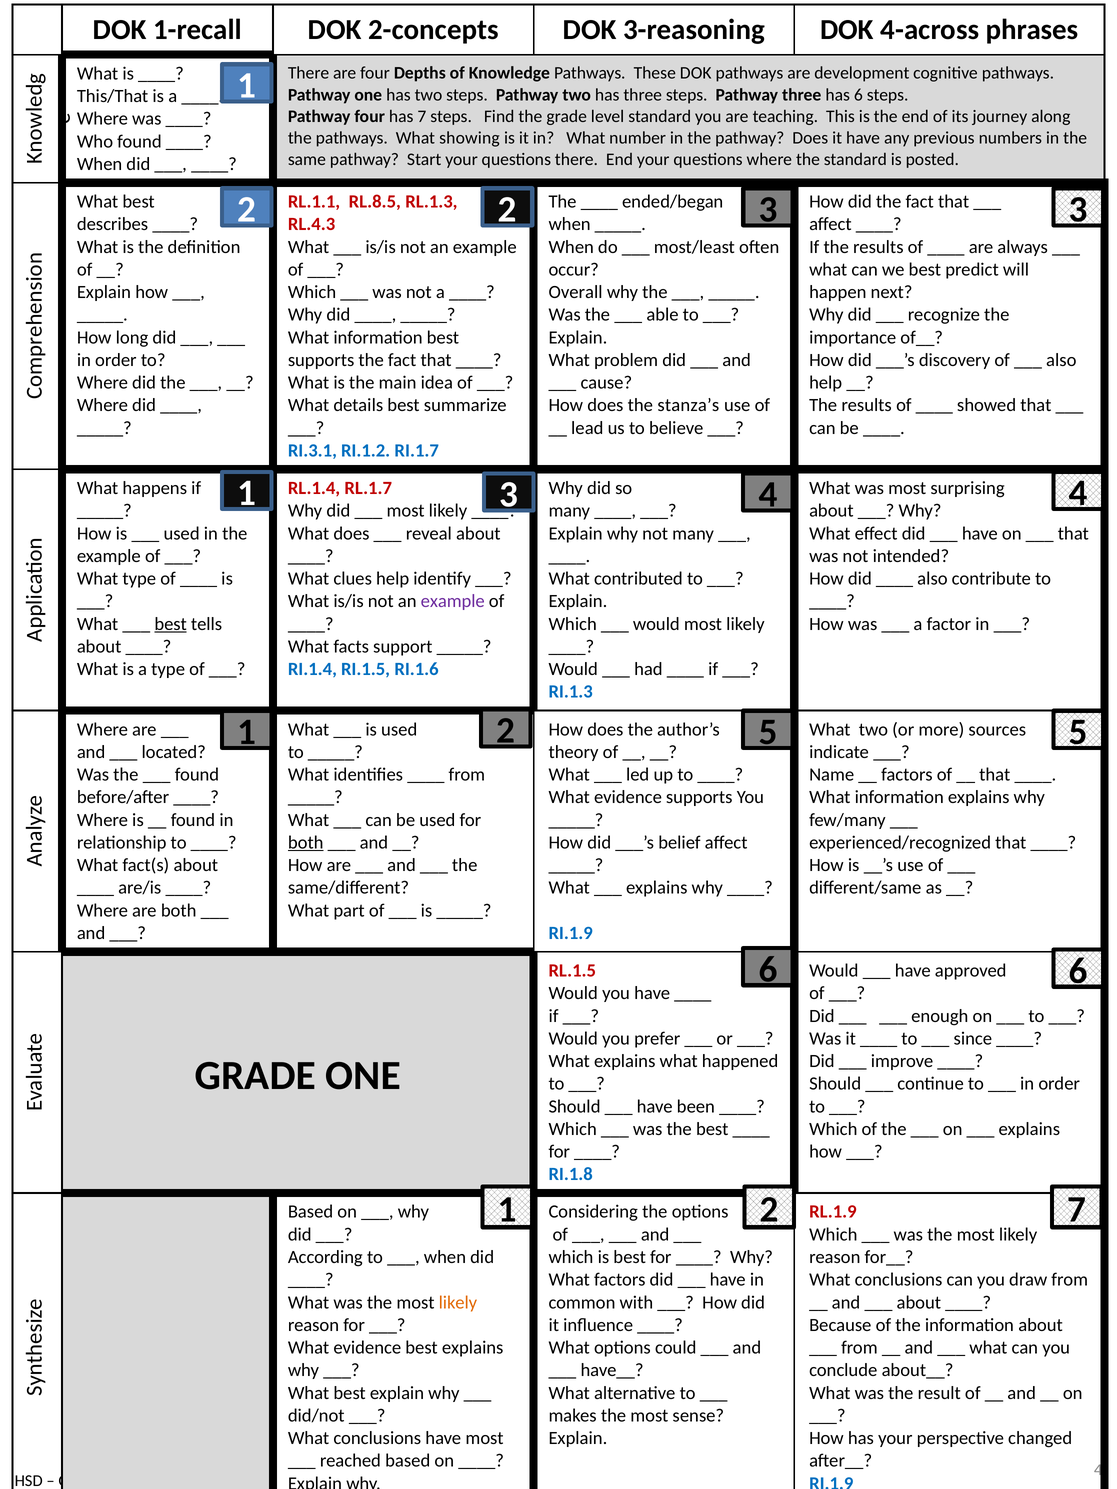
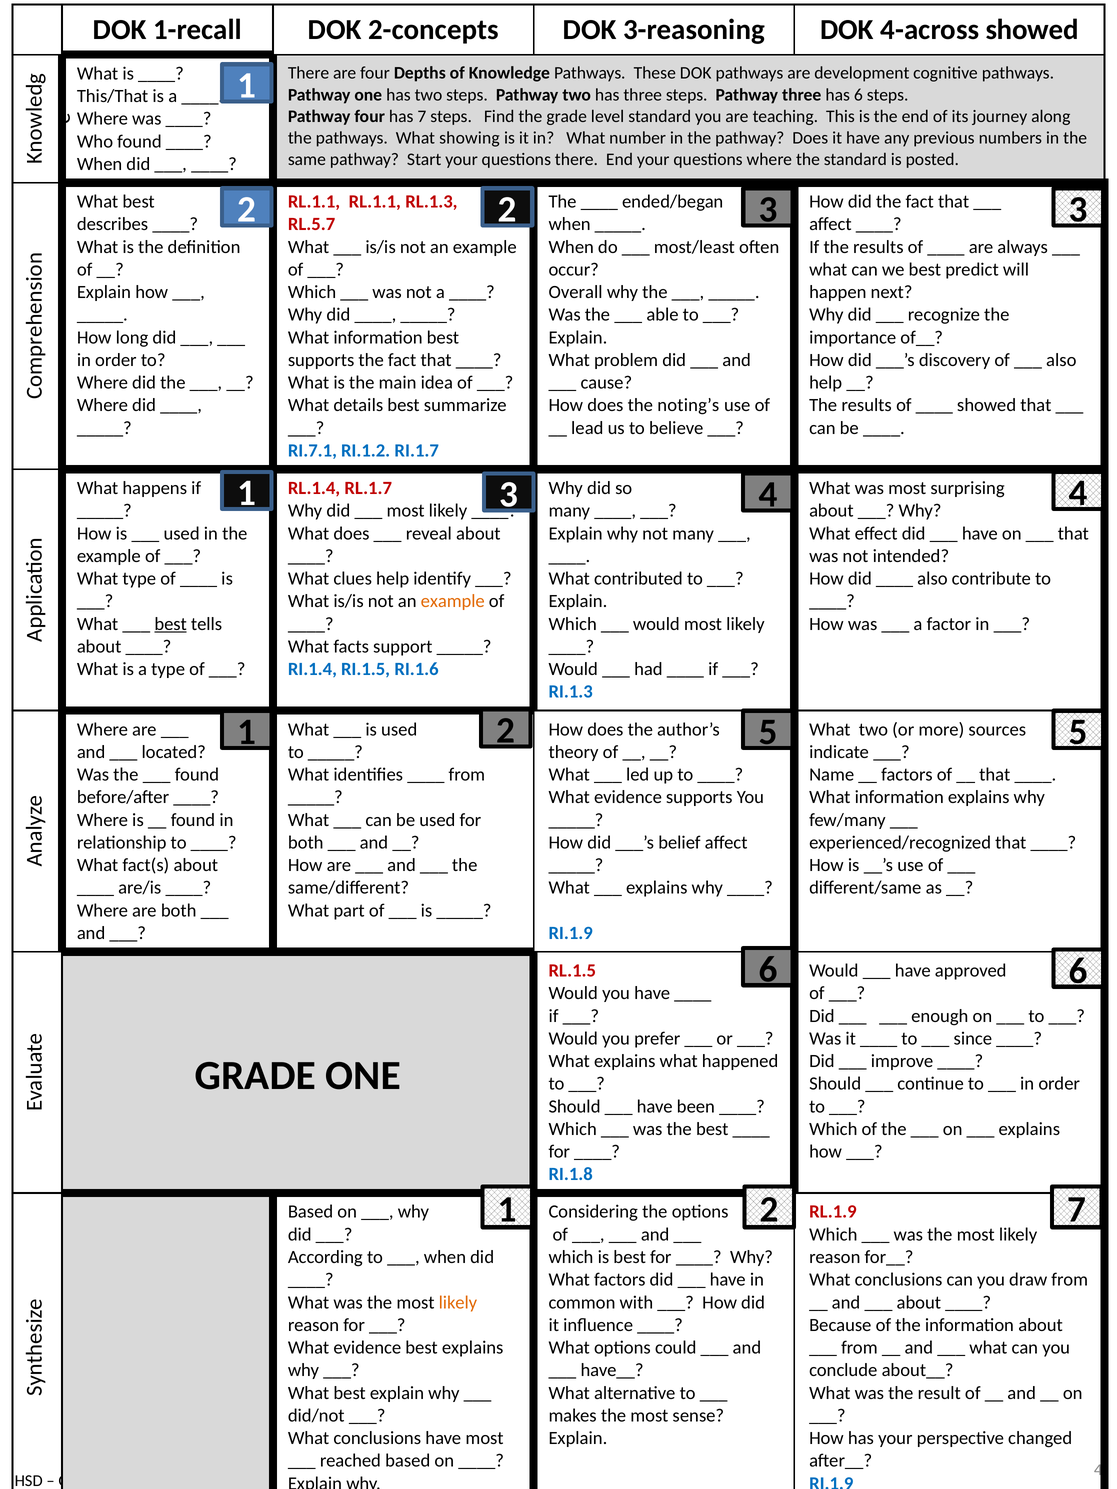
4-across phrases: phrases -> showed (1032, 30)
RL.1.1 RL.8.5: RL.8.5 -> RL.1.1 (375, 202)
RL.4.3: RL.4.3 -> RL.5.7 (312, 224)
stanza’s: stanza’s -> noting’s (688, 405)
RI.3.1: RI.3.1 -> RI.7.1 (312, 451)
example colour: purple -> orange (453, 601)
both underline: present -> none (306, 843)
